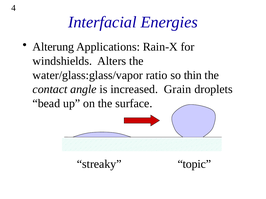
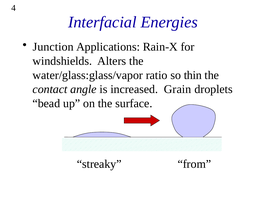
Alterung: Alterung -> Junction (53, 47)
topic: topic -> from (194, 164)
